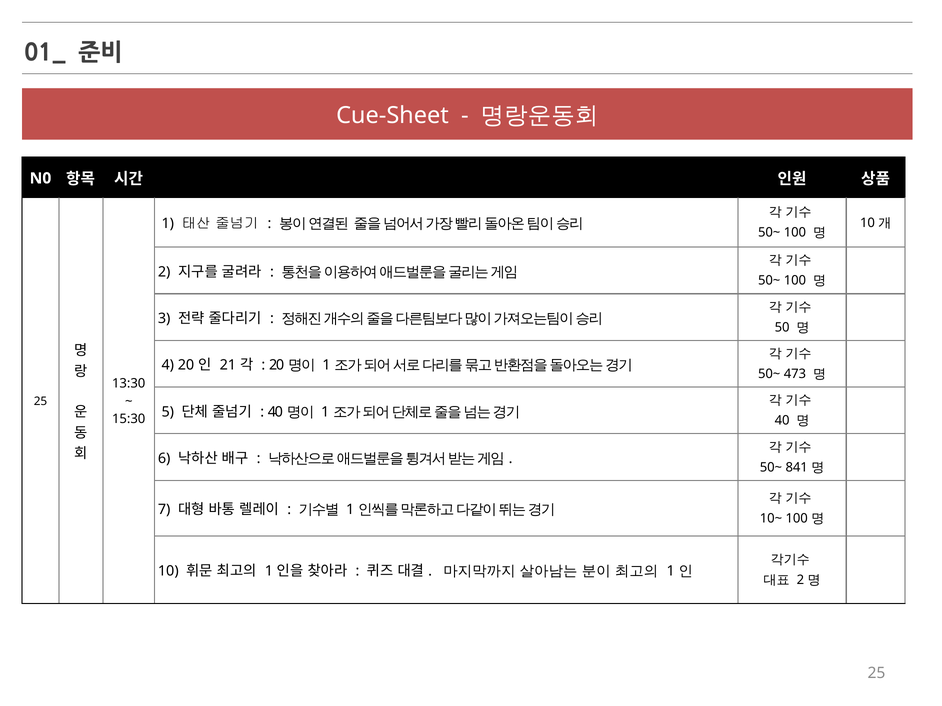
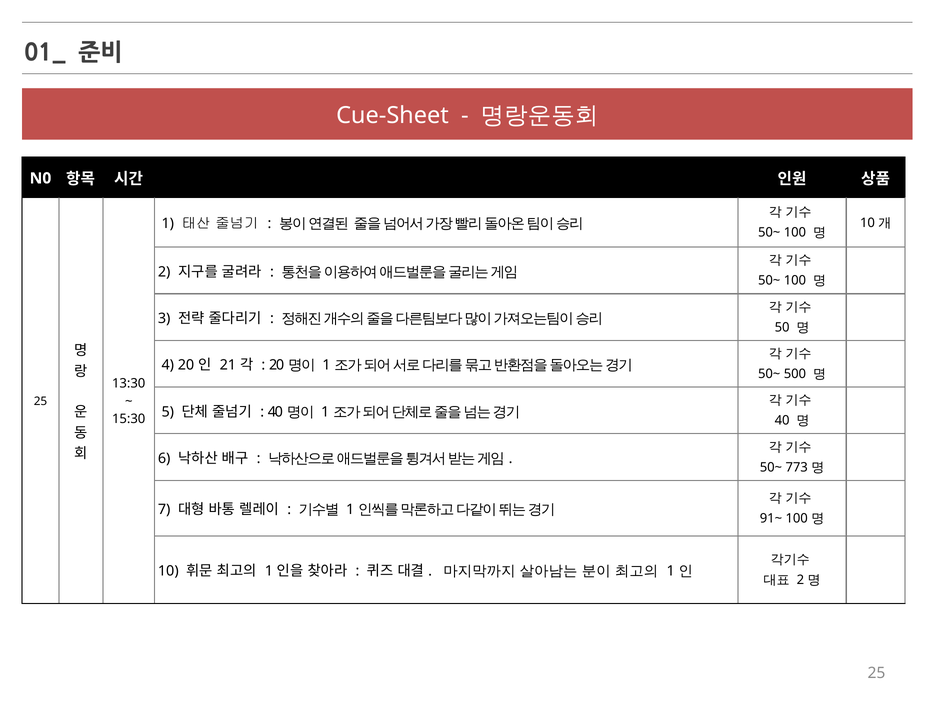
473: 473 -> 500 (795, 374)
841: 841 -> 773 (797, 468)
10~: 10~ -> 91~ (771, 519)
